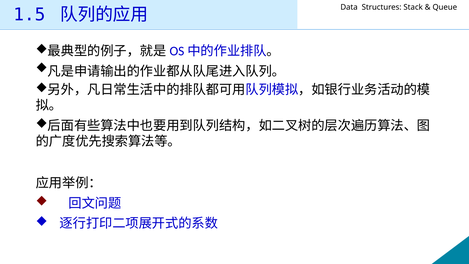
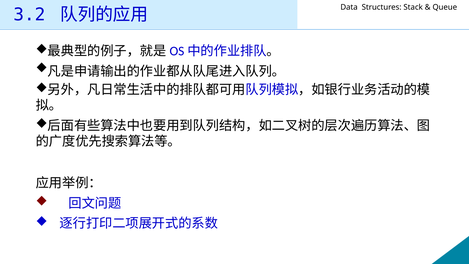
1.5: 1.5 -> 3.2 (30, 15)
